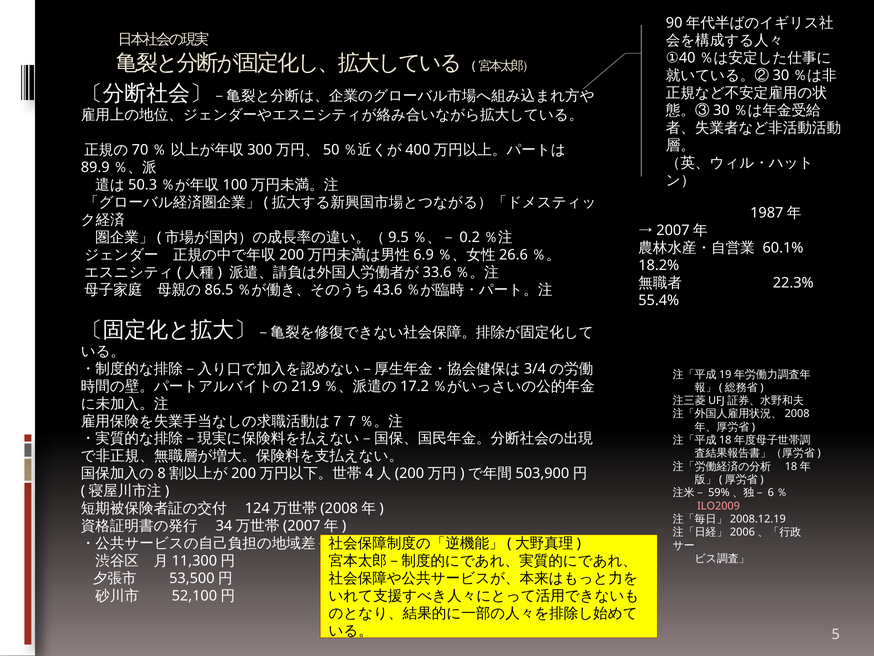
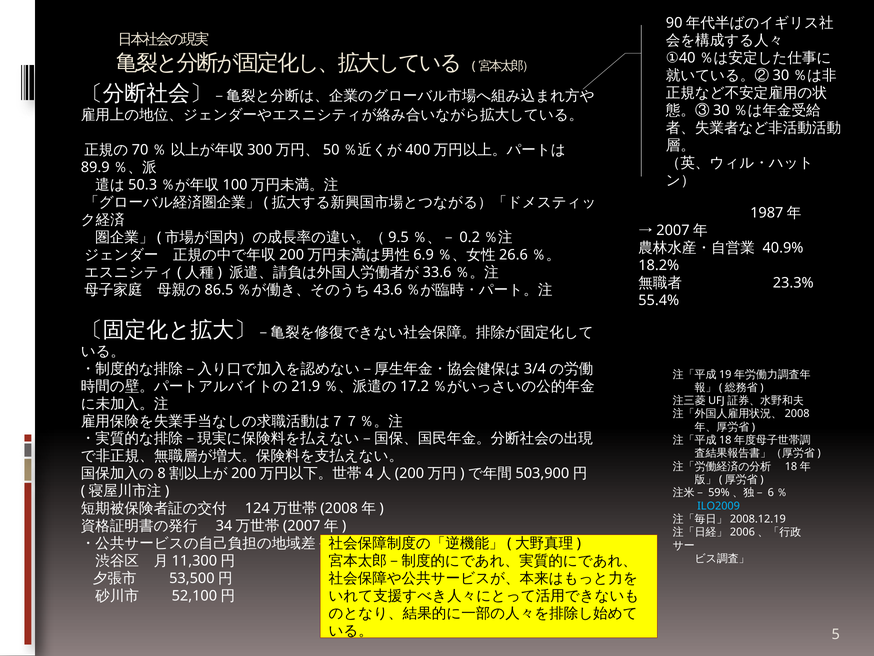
60.1%: 60.1% -> 40.9% (783, 248)
22.3%: 22.3% -> 23.3% (793, 283)
ILO2009 colour: pink -> light blue (719, 506)
